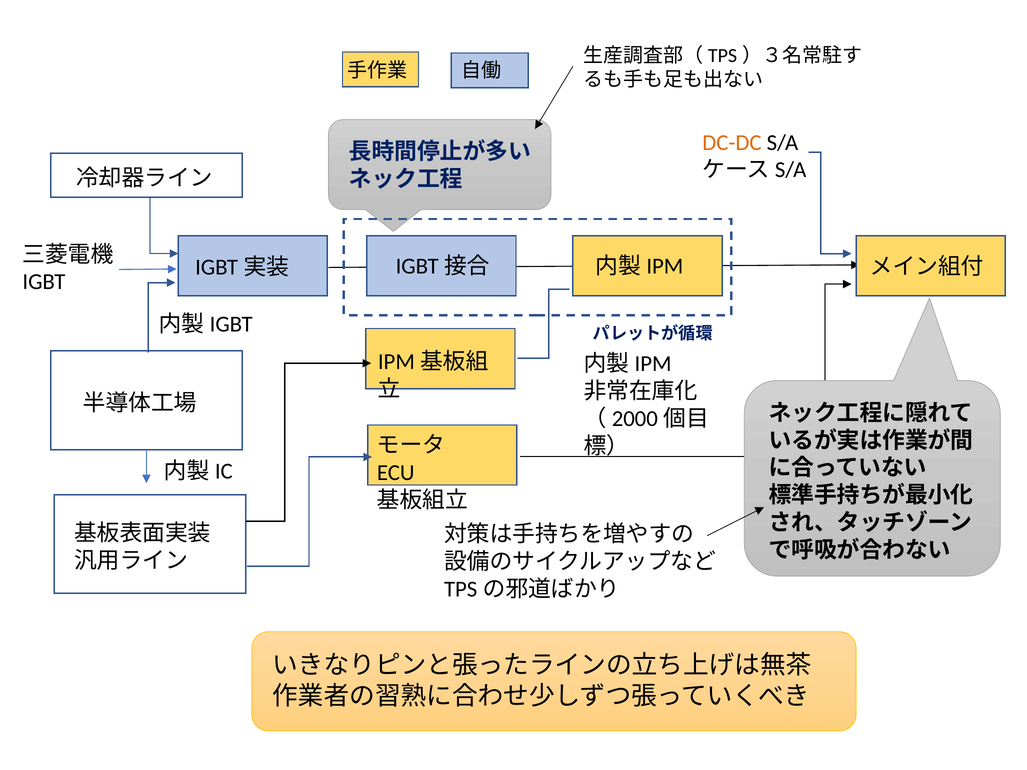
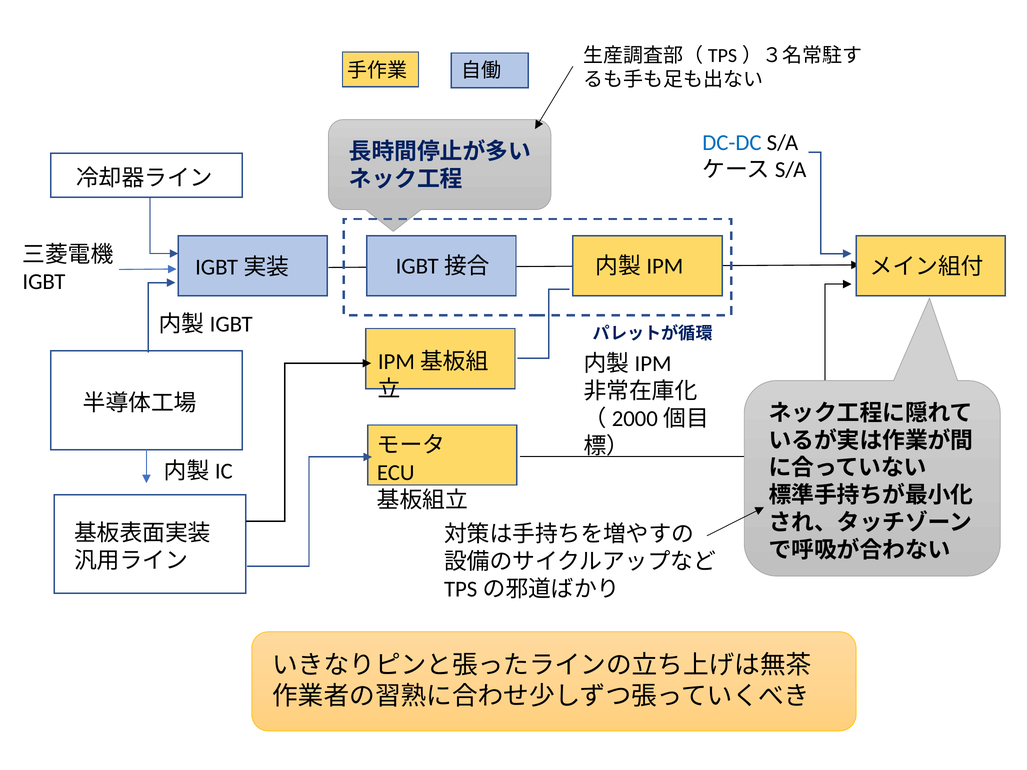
DC-DC colour: orange -> blue (732, 143)
